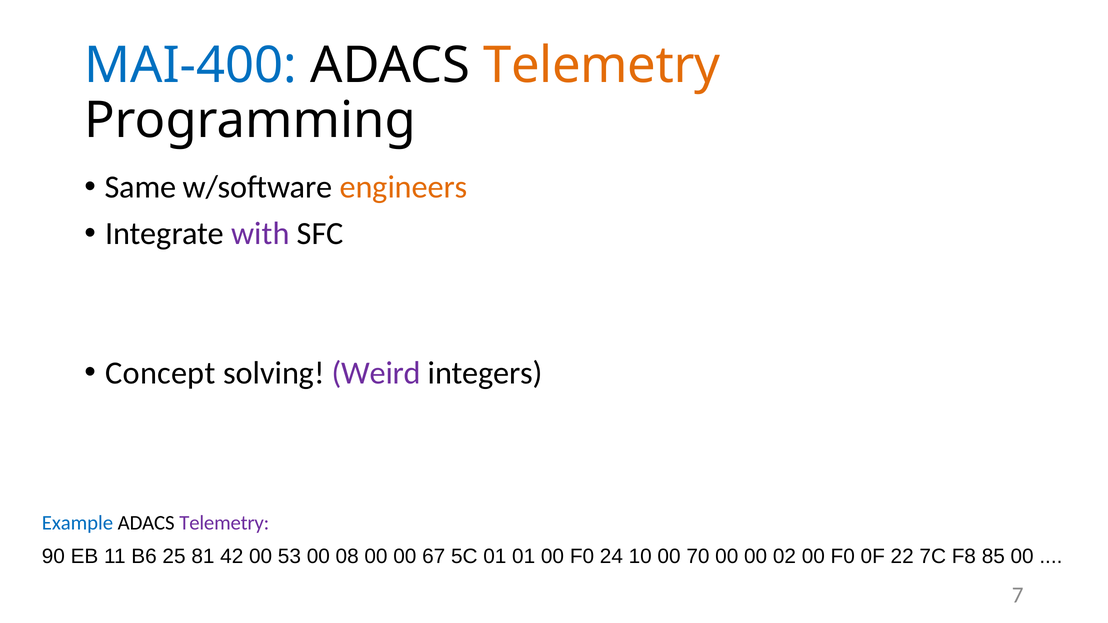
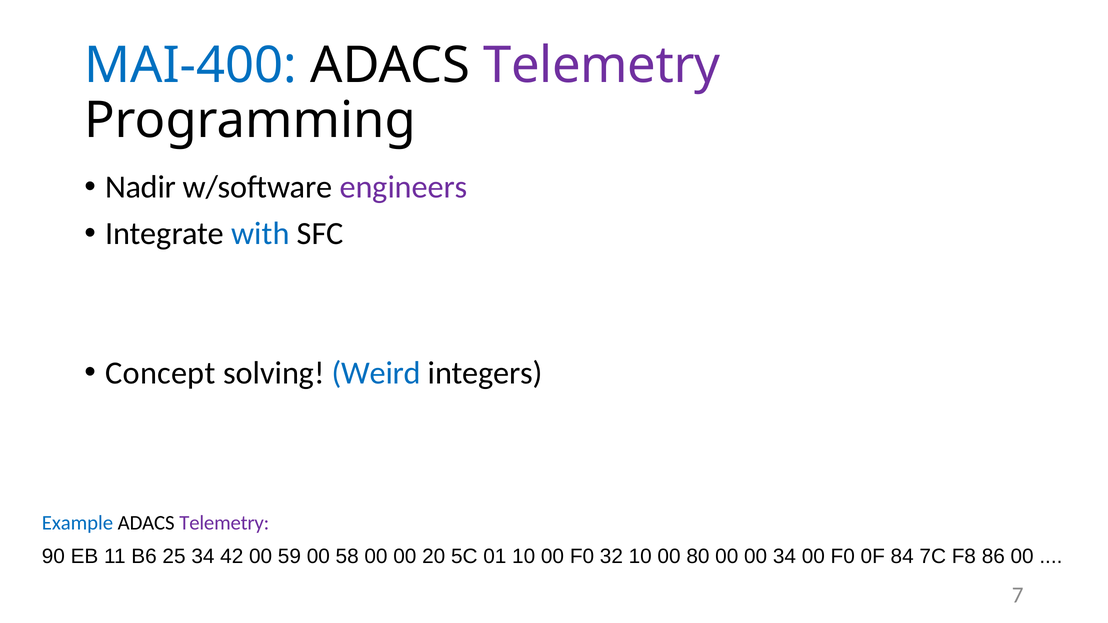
Telemetry colour: orange -> purple (602, 66)
Same: Same -> Nadir (141, 187)
engineers colour: orange -> purple (404, 187)
with colour: purple -> blue (260, 234)
Weird colour: purple -> blue (376, 373)
25 81: 81 -> 34 (203, 557)
53: 53 -> 59 (289, 557)
08: 08 -> 58 (347, 557)
67: 67 -> 20 (434, 557)
01 01: 01 -> 10 (524, 557)
24: 24 -> 32 (611, 557)
70: 70 -> 80 (698, 557)
00 02: 02 -> 34 (784, 557)
22: 22 -> 84 (902, 557)
85: 85 -> 86 (993, 557)
